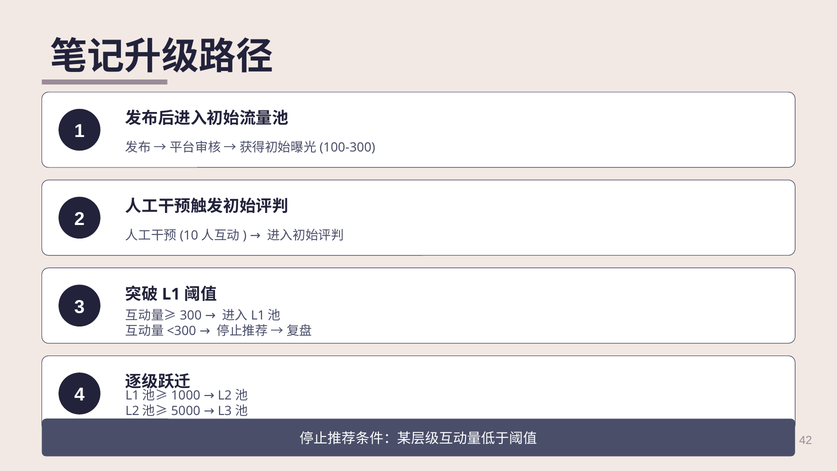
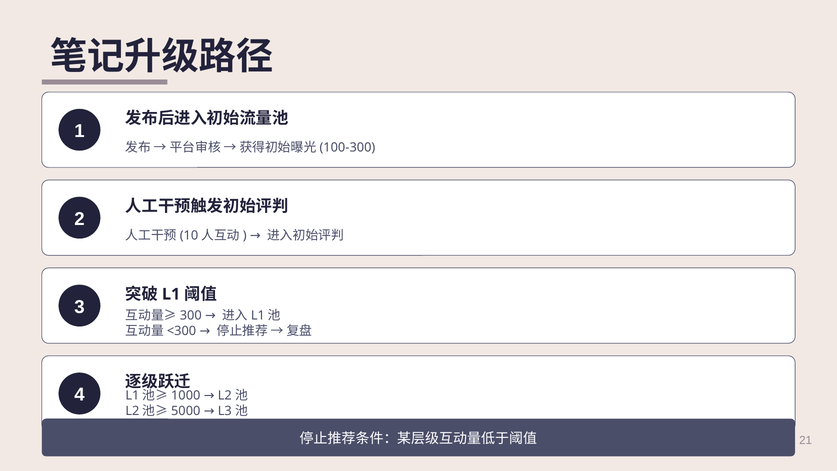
42: 42 -> 21 (806, 440)
